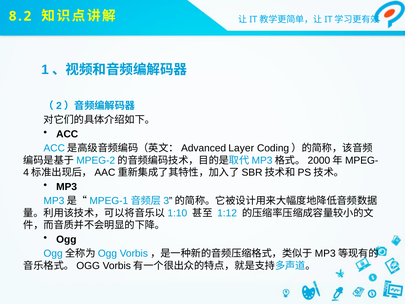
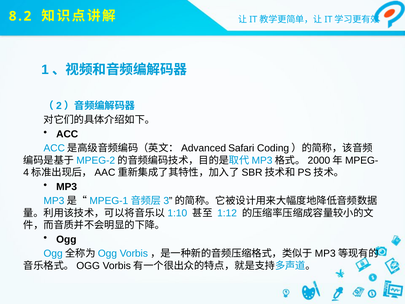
Layer: Layer -> Safari (241, 148)
